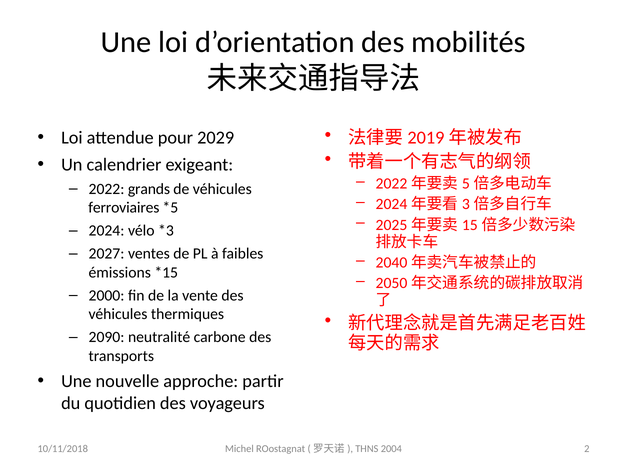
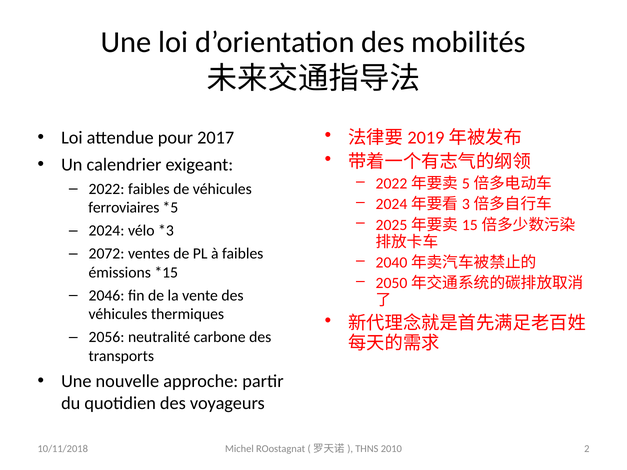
2029: 2029 -> 2017 (216, 138)
2022 grands: grands -> faibles (149, 189)
2027: 2027 -> 2072 (107, 254)
2000: 2000 -> 2046 (107, 296)
2090: 2090 -> 2056 (107, 337)
2004: 2004 -> 2010 (391, 449)
